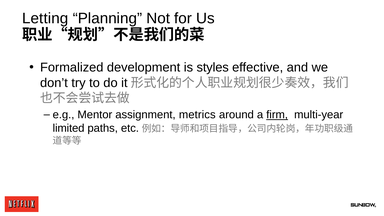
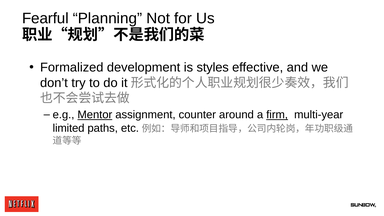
Letting: Letting -> Fearful (45, 18)
Mentor underline: none -> present (95, 115)
metrics: metrics -> counter (197, 115)
